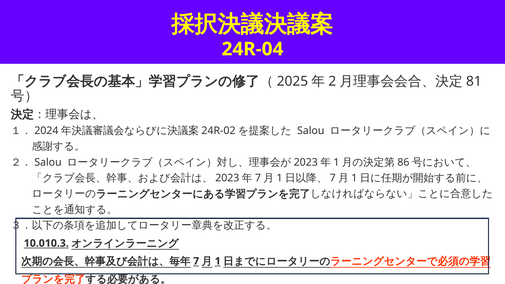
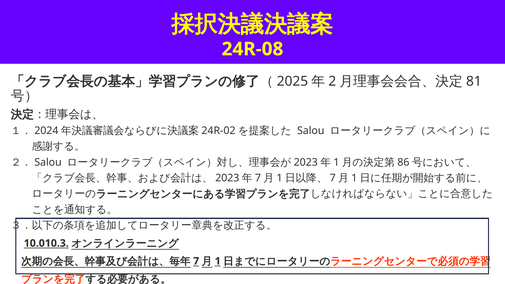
24R-04: 24R-04 -> 24R-08 (252, 49)
